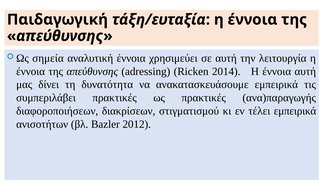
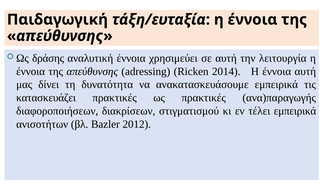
σημεία: σημεία -> δράσης (48, 58)
συμπεριλάβει: συμπεριλάβει -> κατασκευάζει (46, 98)
